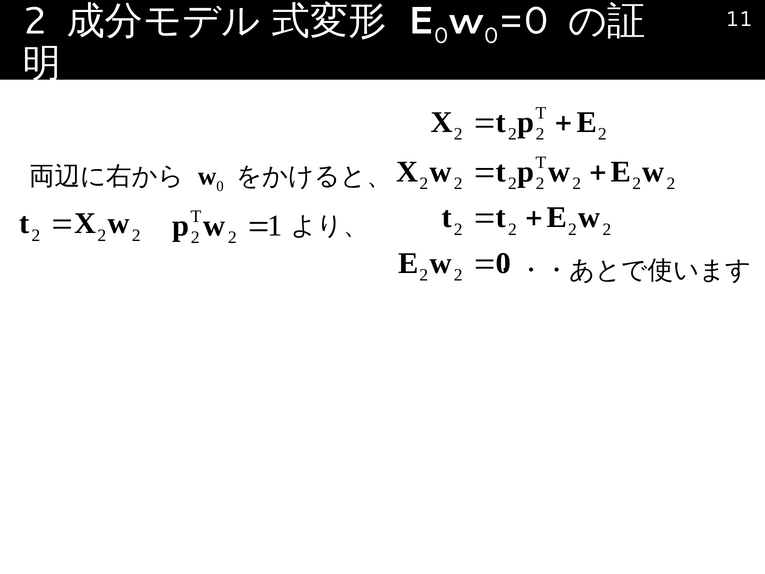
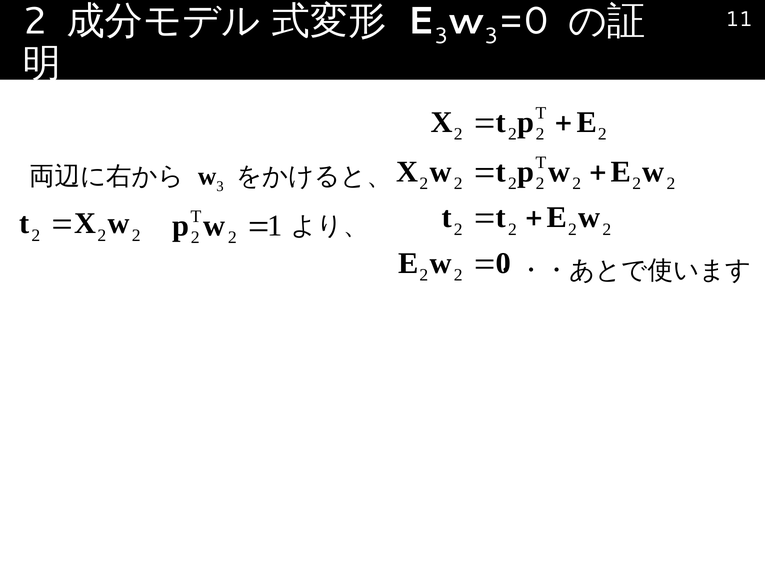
0: 0 -> 3 (441, 36)
0: 0 -> 3 (491, 36)
0: 0 -> 3 (220, 186)
